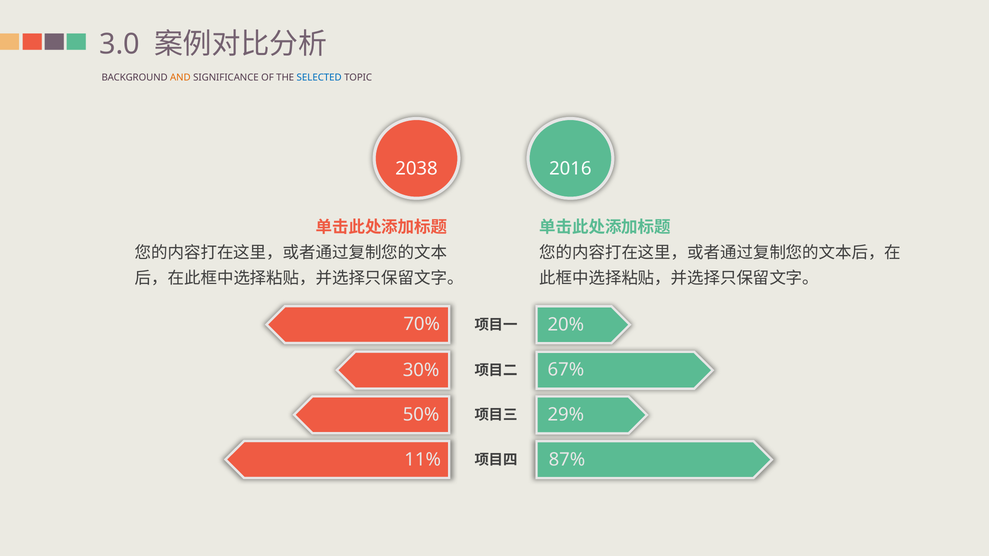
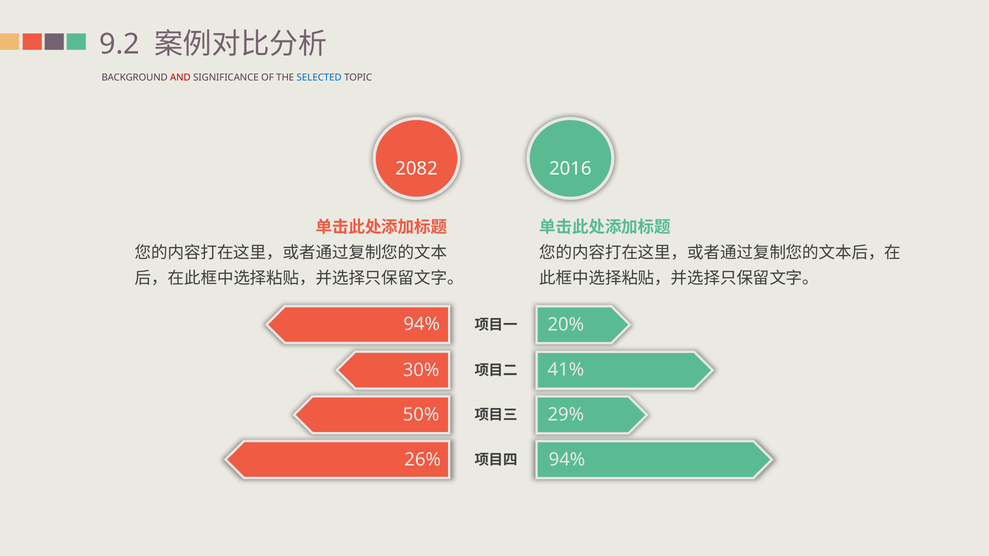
3.0: 3.0 -> 9.2 (119, 44)
AND colour: orange -> red (180, 78)
2038: 2038 -> 2082 (416, 169)
70%: 70% -> 94% (422, 325)
67%: 67% -> 41% (566, 370)
87%: 87% -> 94% (567, 460)
11%: 11% -> 26% (423, 460)
